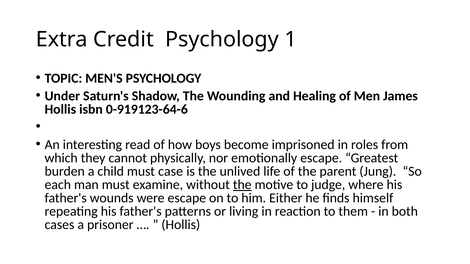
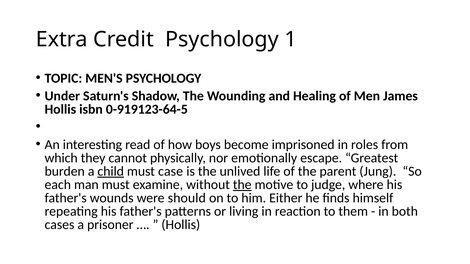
0-919123-64-6: 0-919123-64-6 -> 0-919123-64-5 (147, 109)
child underline: none -> present (111, 172)
were escape: escape -> should (187, 198)
